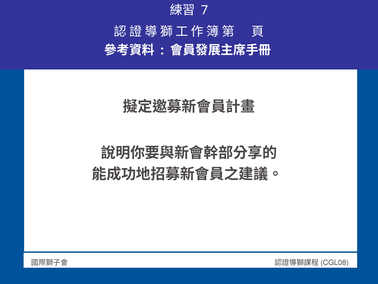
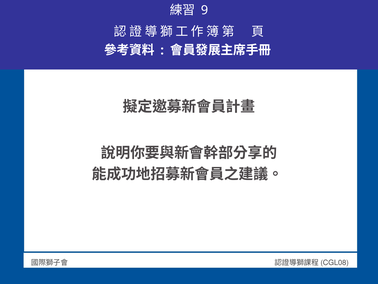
7: 7 -> 9 (204, 10)
